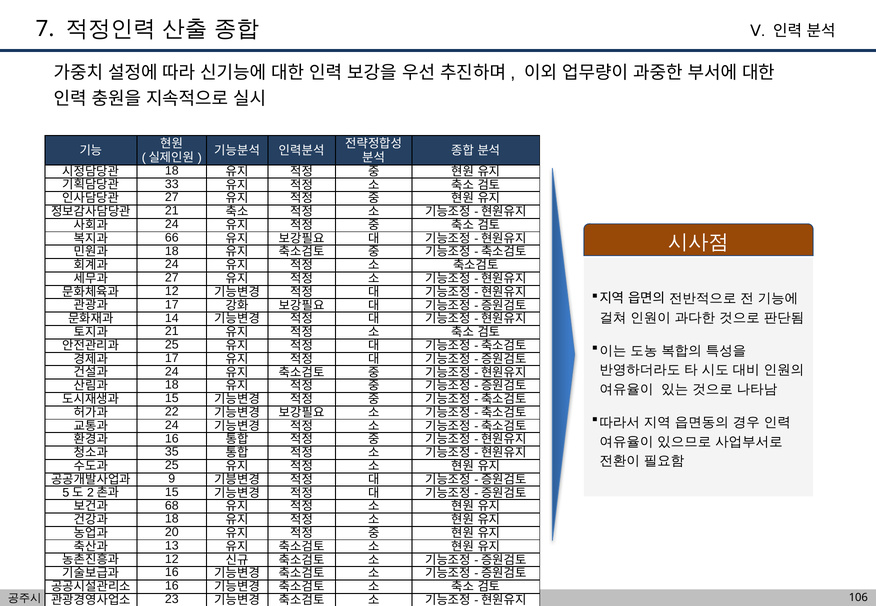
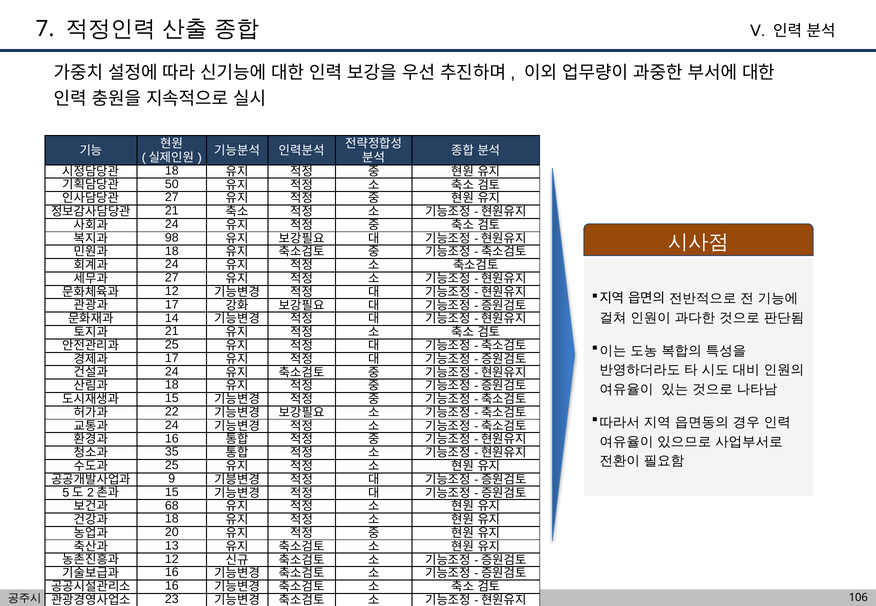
33: 33 -> 50 (172, 184)
66: 66 -> 98 (172, 238)
